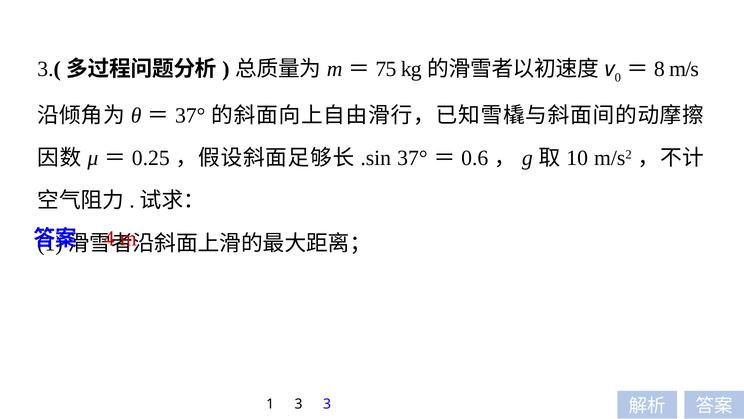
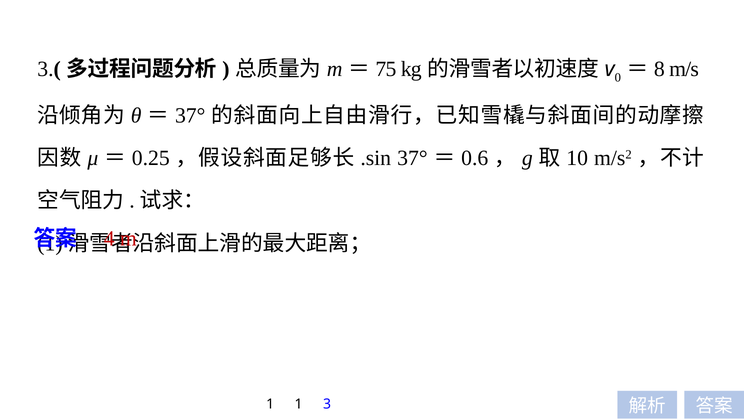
1 3: 3 -> 1 (299, 404)
